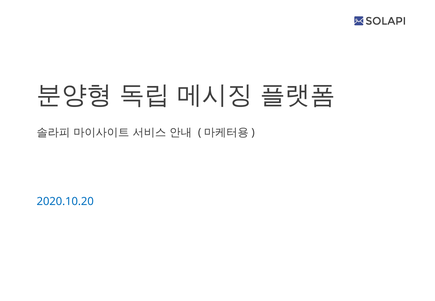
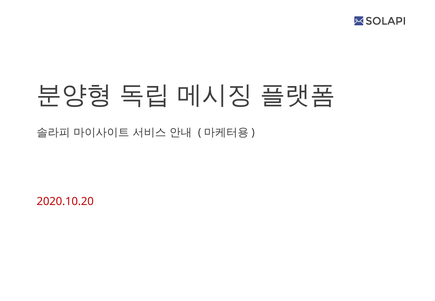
2020.10.20 colour: blue -> red (65, 202)
